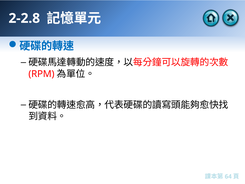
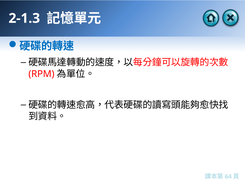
2-2.8: 2-2.8 -> 2-1.3 (24, 18)
